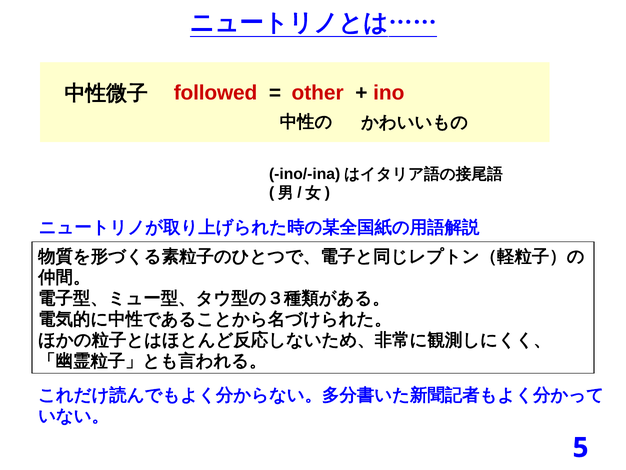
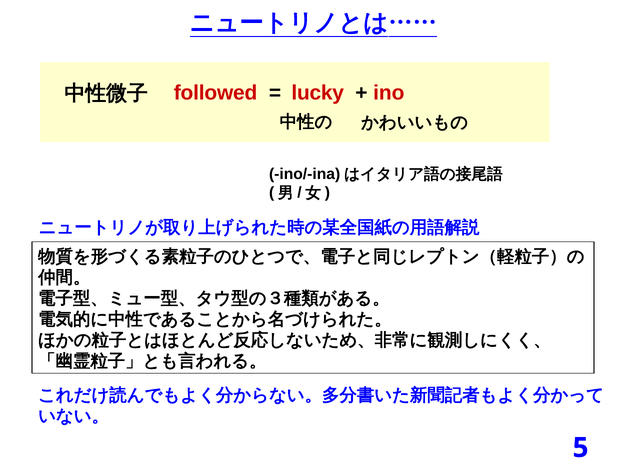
other: other -> lucky (318, 93)
